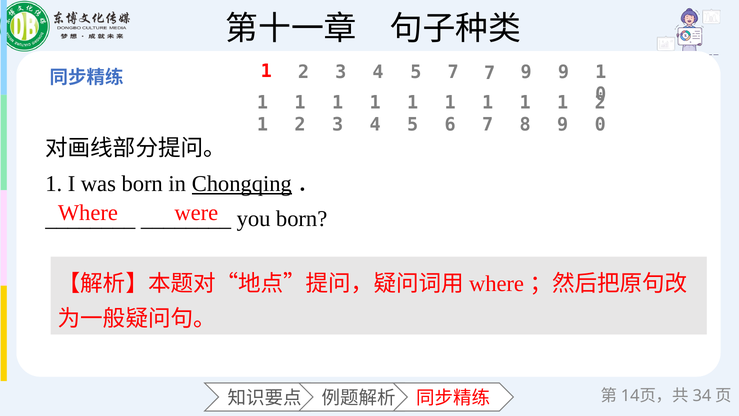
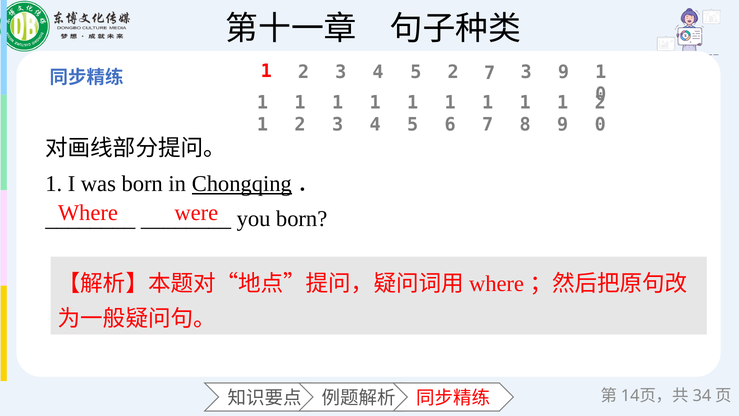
5 7: 7 -> 2 (453, 72)
7 9: 9 -> 3 (526, 72)
